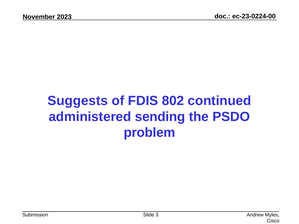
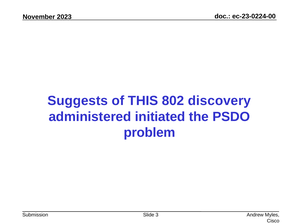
FDIS: FDIS -> THIS (143, 101)
continued: continued -> discovery (219, 101)
sending: sending -> initiated (160, 117)
